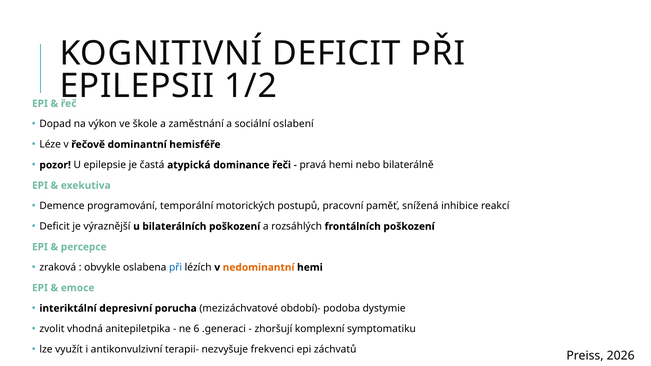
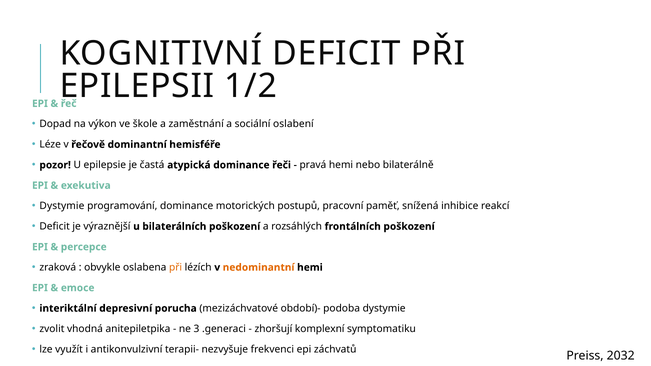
Demence: Demence -> Dystymie (62, 206)
programování temporální: temporální -> dominance (187, 206)
při colour: blue -> orange (176, 268)
6: 6 -> 3 (196, 329)
2026: 2026 -> 2032 (621, 356)
